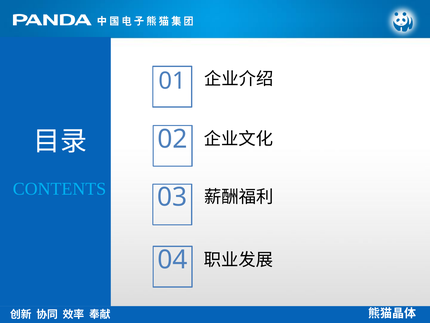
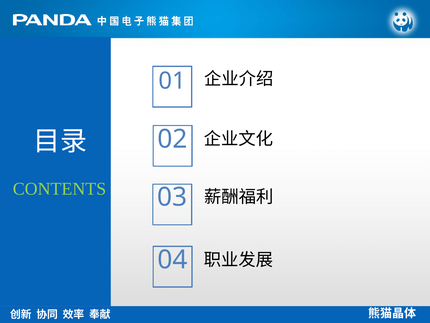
CONTENTS colour: light blue -> light green (59, 189)
